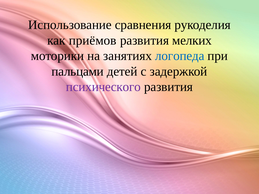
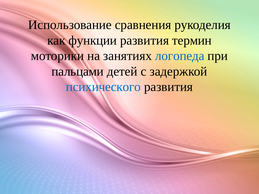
приёмов: приёмов -> функции (93, 40)
мелких: мелких -> термин (192, 40)
психического colour: purple -> blue (103, 87)
